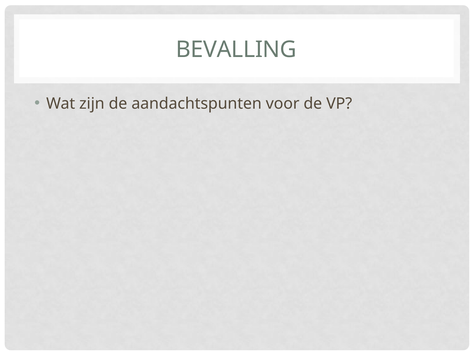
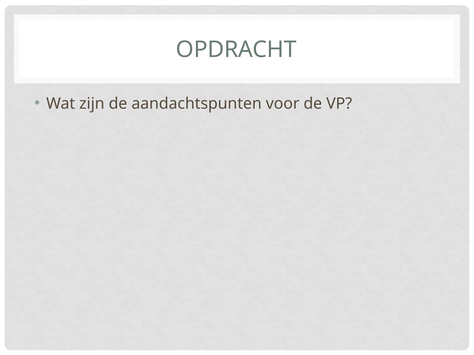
BEVALLING: BEVALLING -> OPDRACHT (236, 50)
